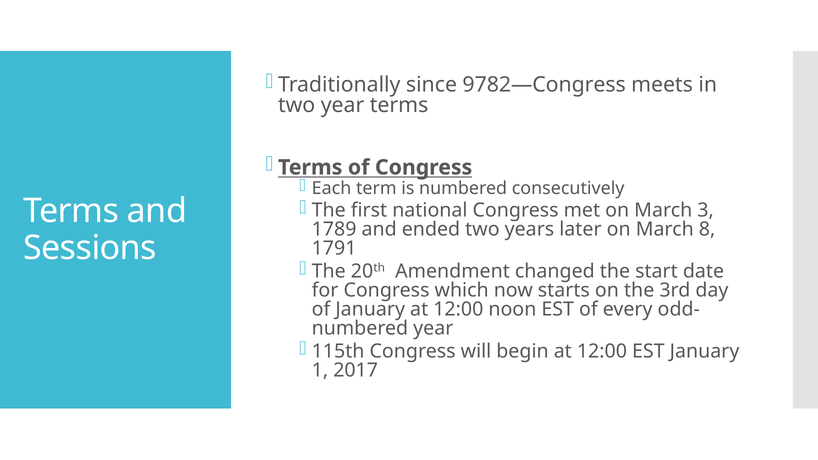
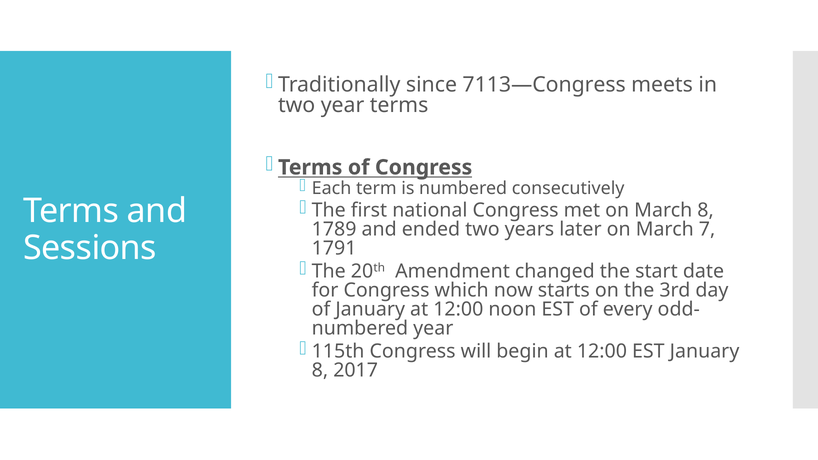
9782—Congress: 9782—Congress -> 7113—Congress (544, 85)
March 3: 3 -> 8 (706, 211)
8: 8 -> 7 (707, 230)
1: 1 -> 8 (320, 370)
